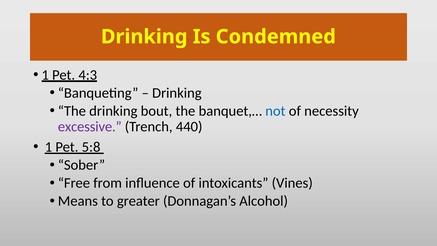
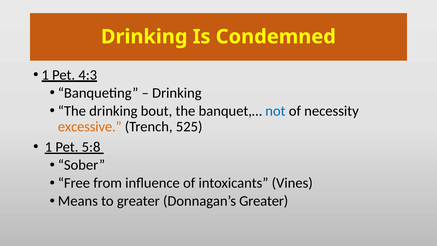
excessive colour: purple -> orange (90, 127)
440: 440 -> 525 (189, 127)
Donnagan’s Alcohol: Alcohol -> Greater (264, 201)
